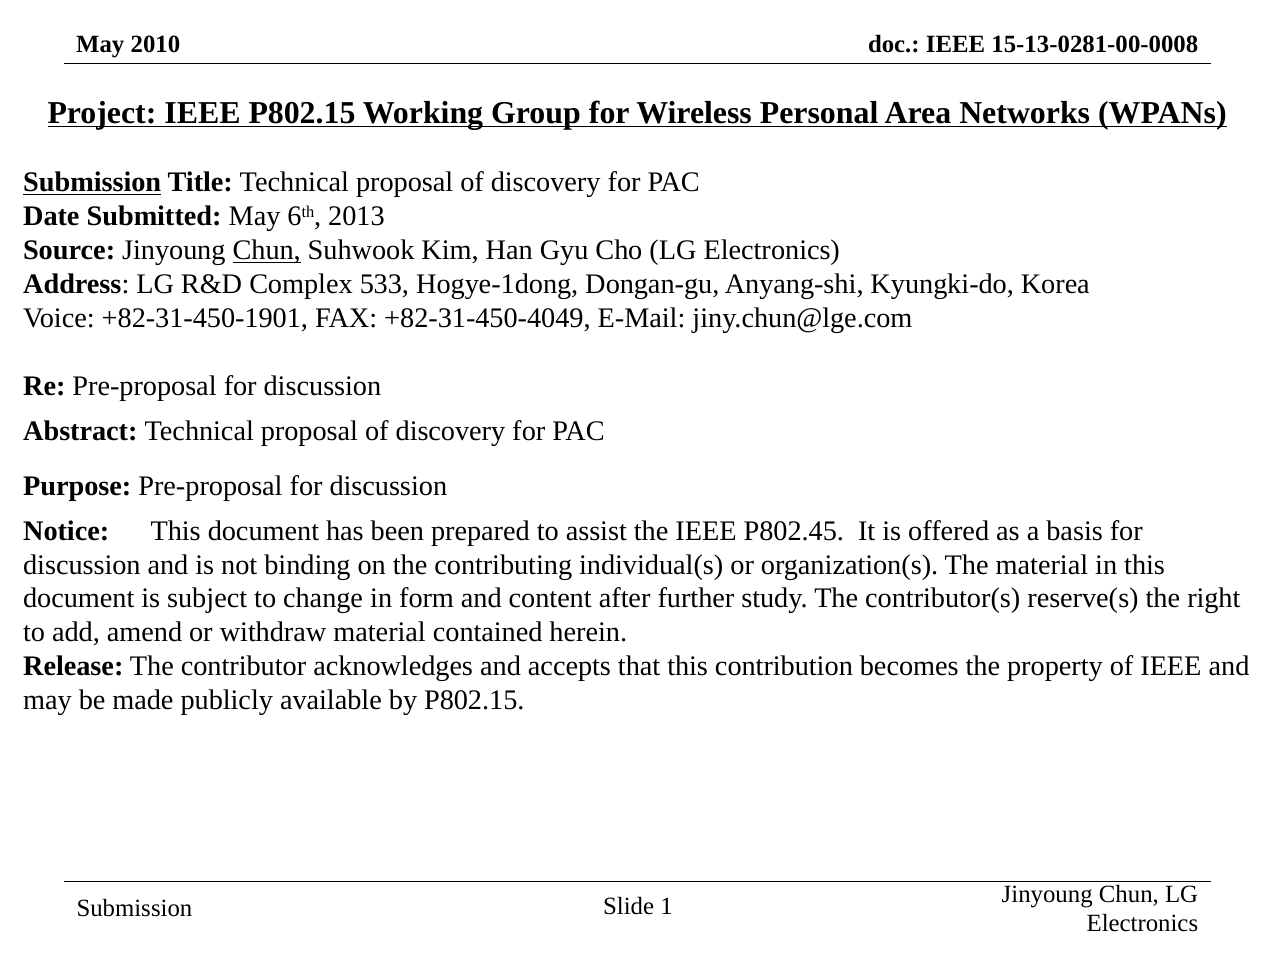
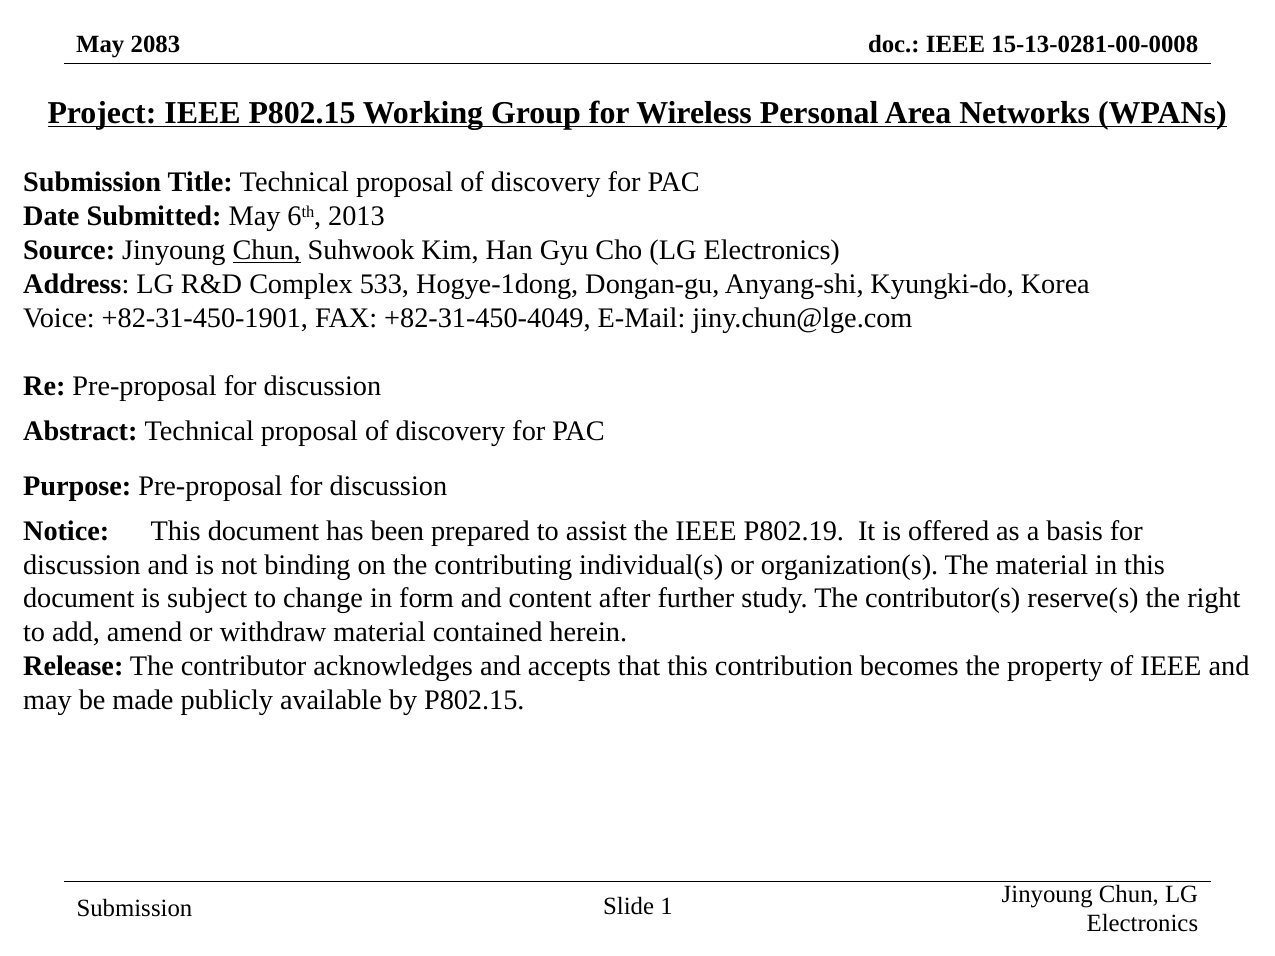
2010: 2010 -> 2083 (155, 44)
Submission underline: present -> none (92, 182)
P802.45: P802.45 -> P802.19 (794, 531)
